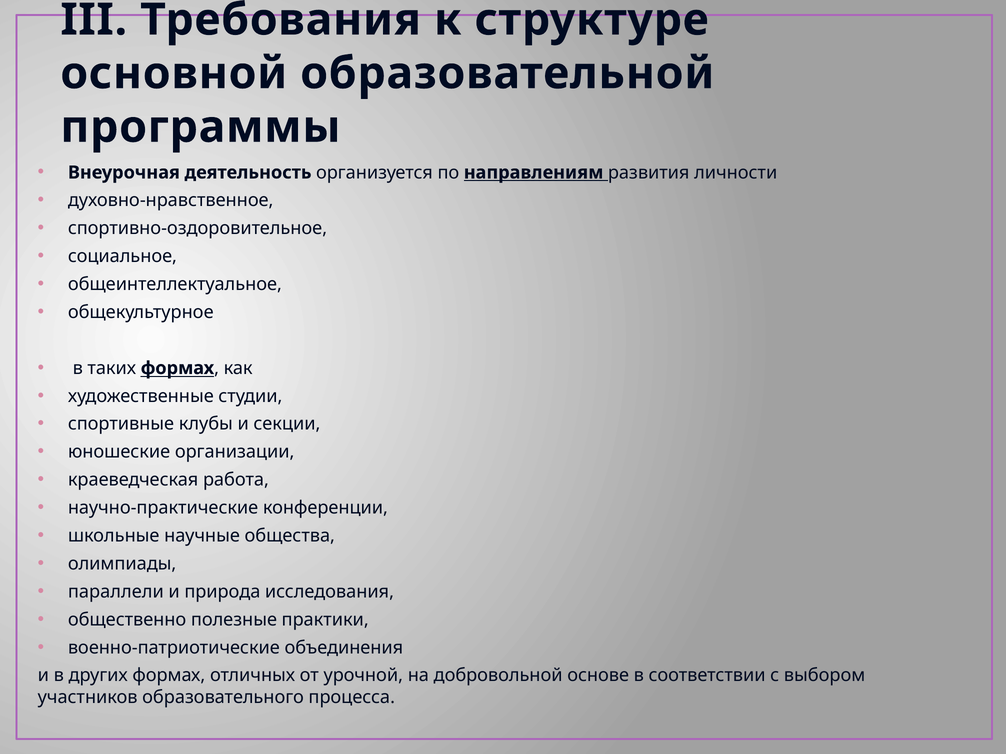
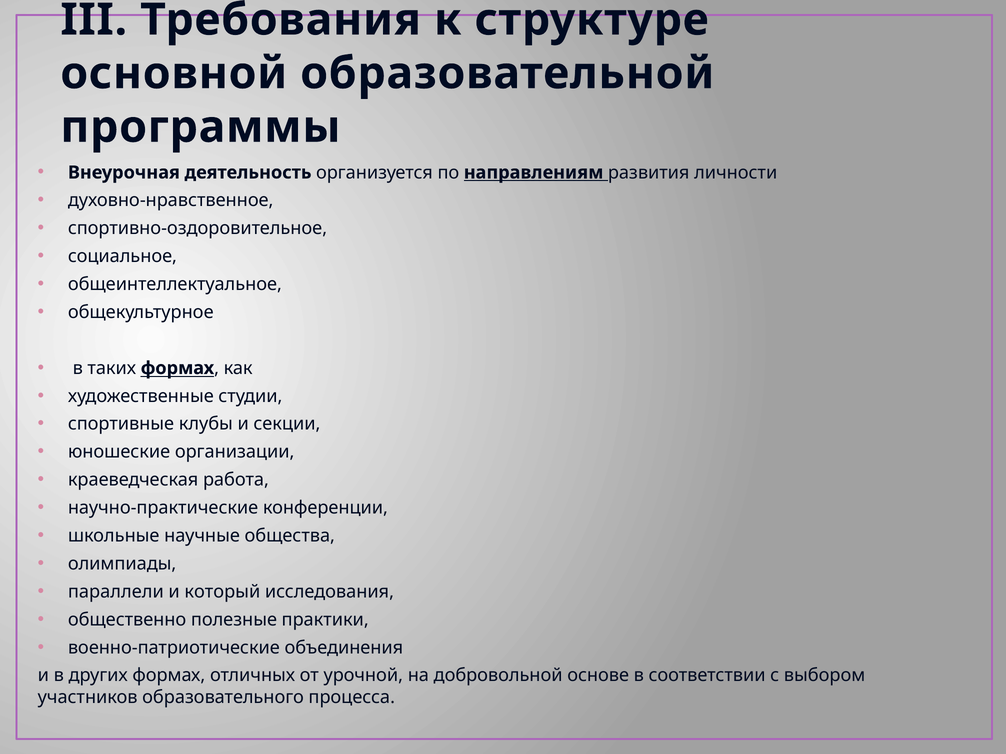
природа: природа -> который (222, 592)
